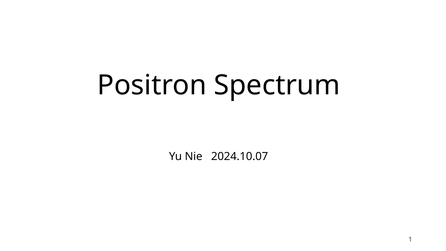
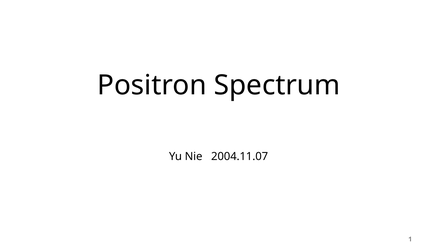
2024.10.07: 2024.10.07 -> 2004.11.07 (240, 156)
